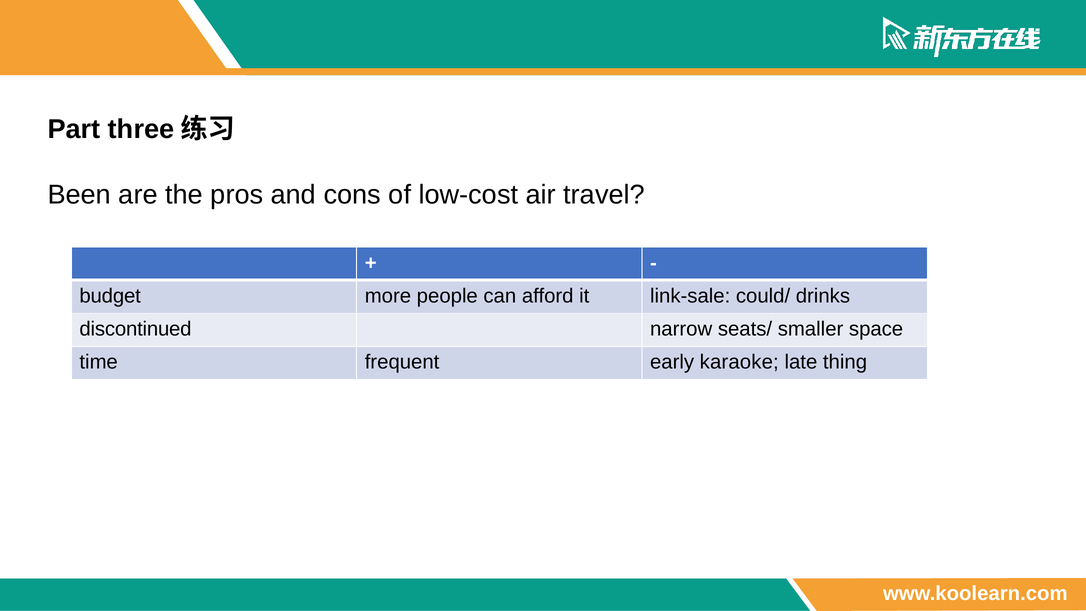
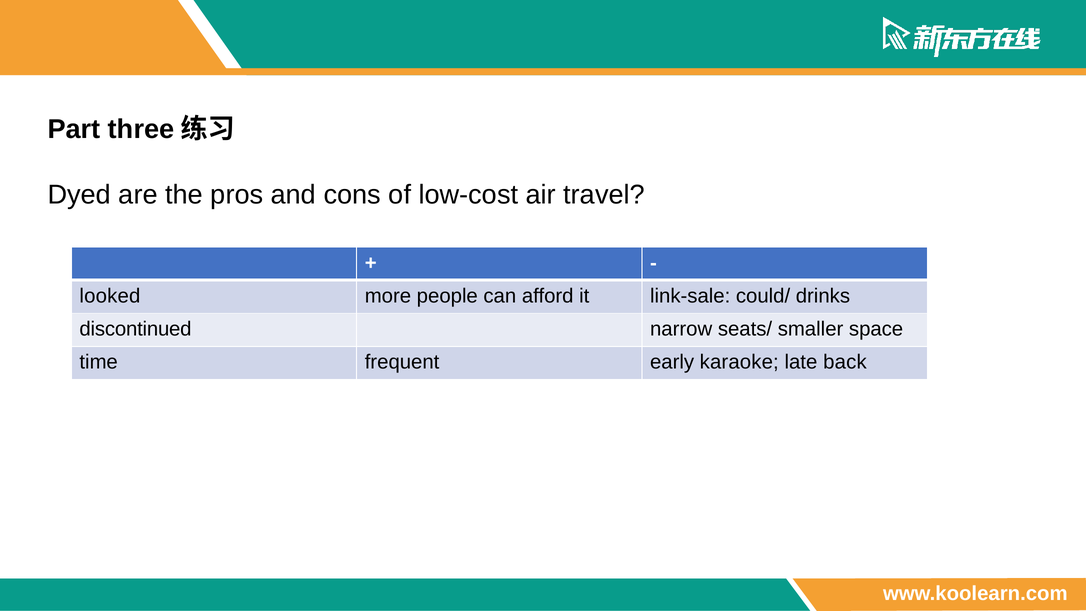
Been: Been -> Dyed (79, 195)
budget: budget -> looked (110, 296)
thing: thing -> back (845, 362)
